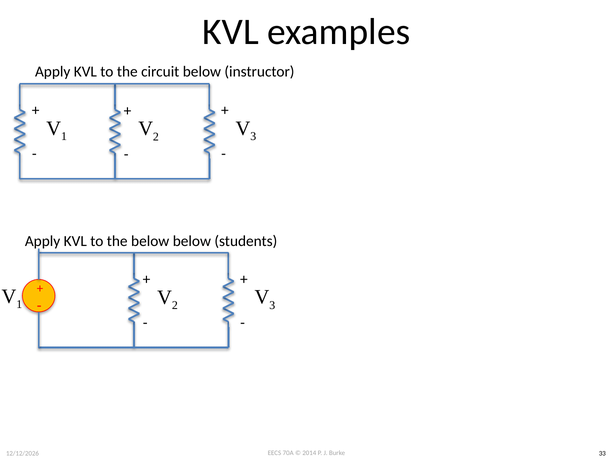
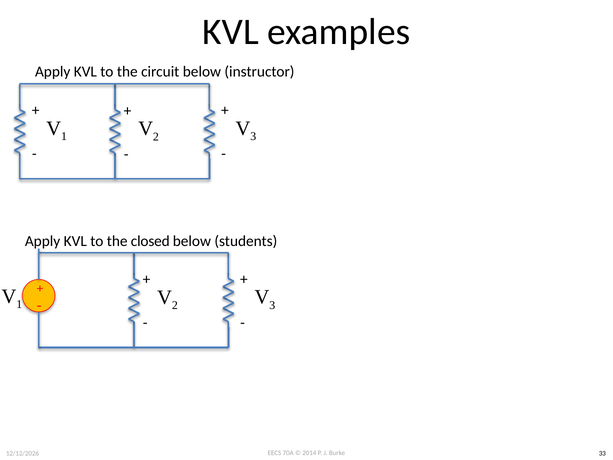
the below: below -> closed (150, 241)
